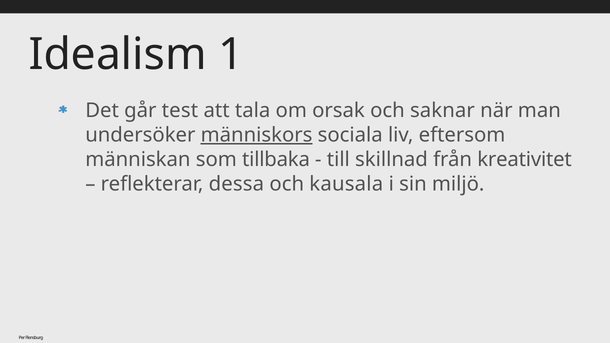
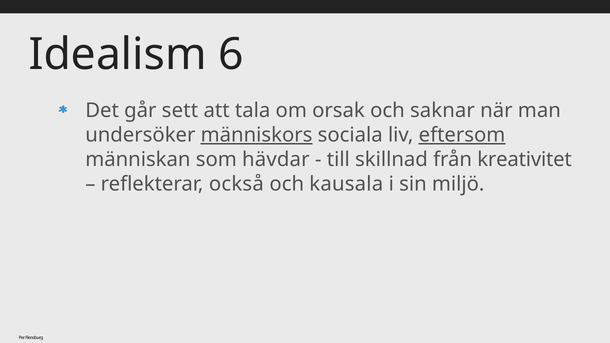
1: 1 -> 6 (231, 55)
test: test -> sett (180, 111)
eftersom underline: none -> present (462, 135)
tillbaka: tillbaka -> hävdar (276, 159)
dessa: dessa -> också (236, 184)
